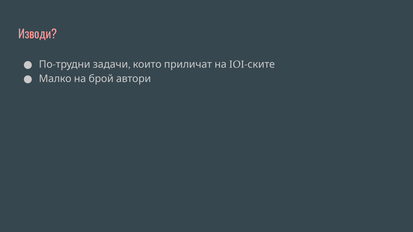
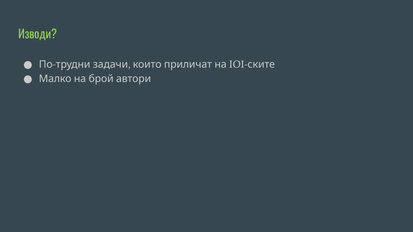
Изводи colour: pink -> light green (38, 35)
